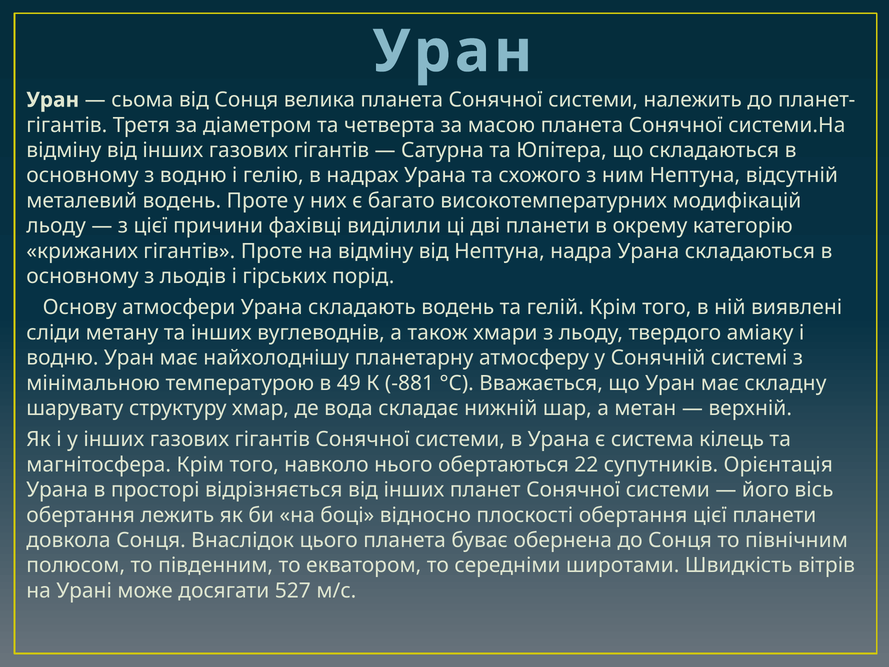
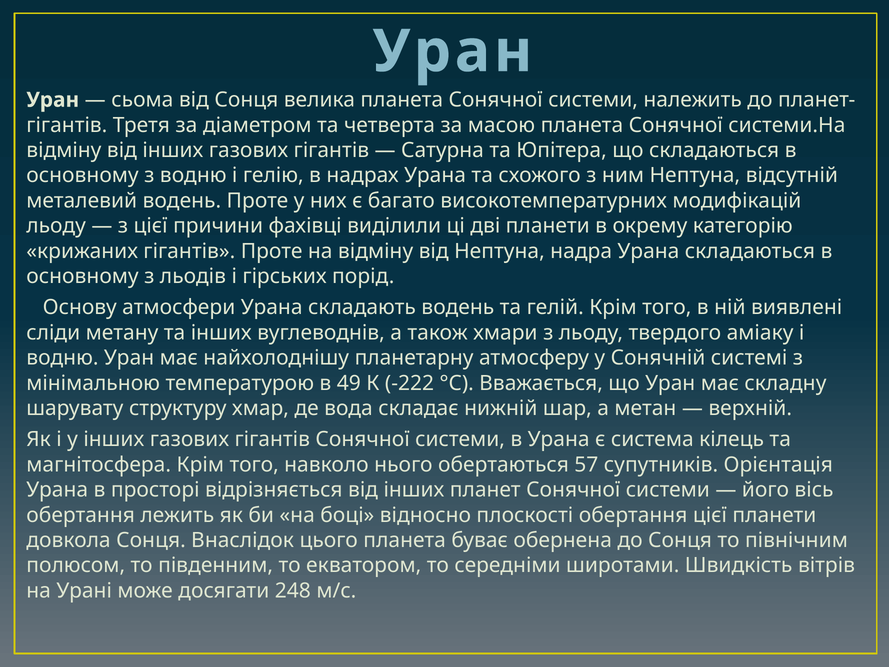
-881: -881 -> -222 (410, 383)
22: 22 -> 57 (586, 464)
527: 527 -> 248 (293, 590)
